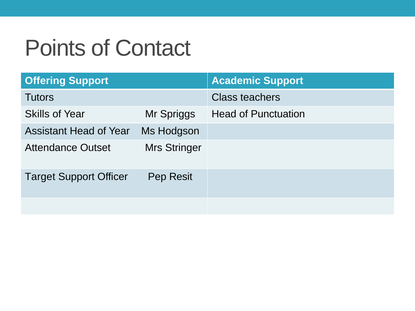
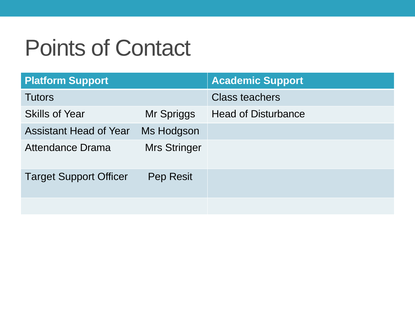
Offering: Offering -> Platform (45, 81)
Punctuation: Punctuation -> Disturbance (278, 114)
Outset: Outset -> Drama (95, 148)
